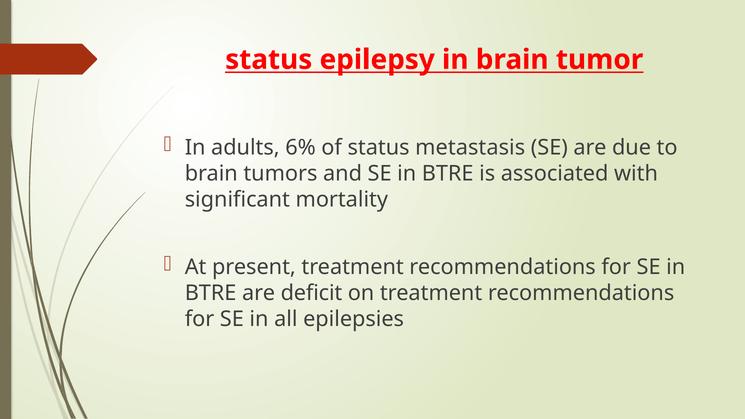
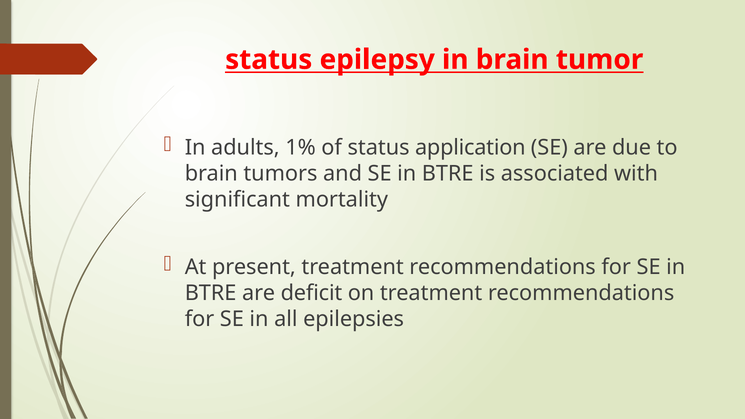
6%: 6% -> 1% (300, 148)
metastasis: metastasis -> application (470, 148)
